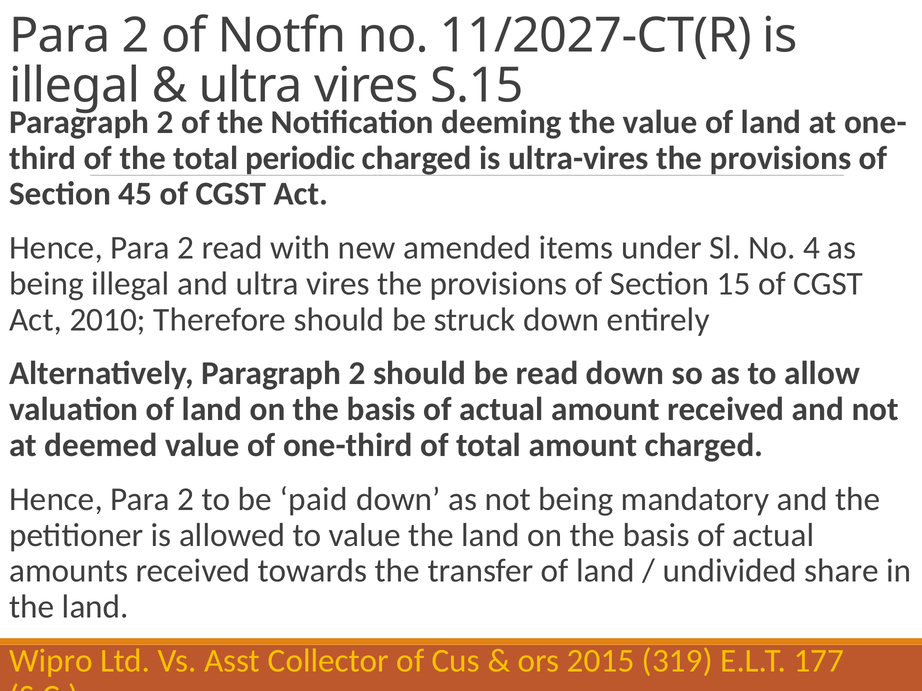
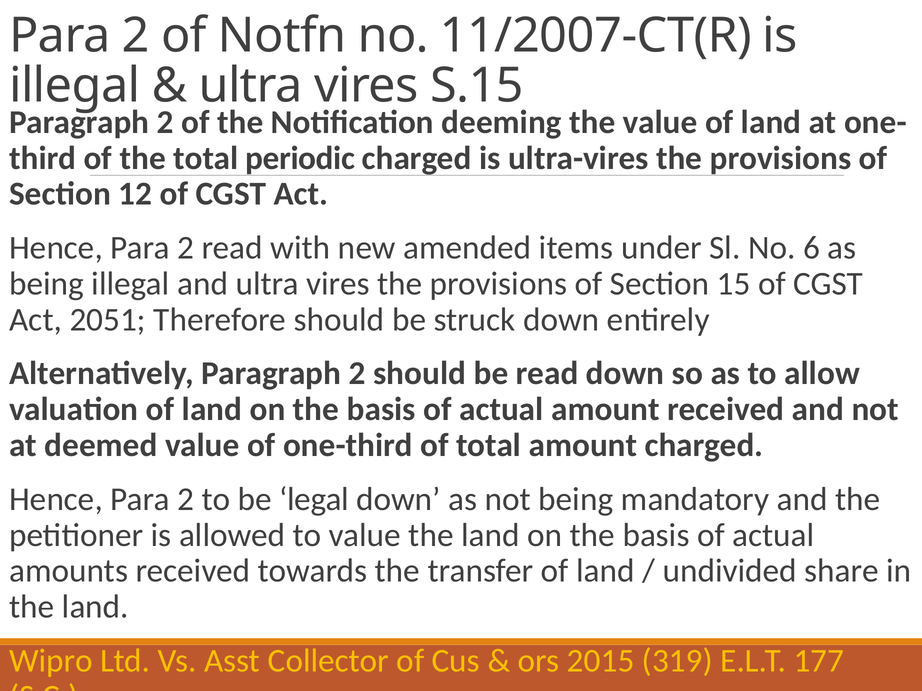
11/2027-CT(R: 11/2027-CT(R -> 11/2007-CT(R (596, 36)
45: 45 -> 12 (135, 194)
4: 4 -> 6 (811, 248)
2010: 2010 -> 2051 (108, 320)
paid: paid -> legal (314, 499)
